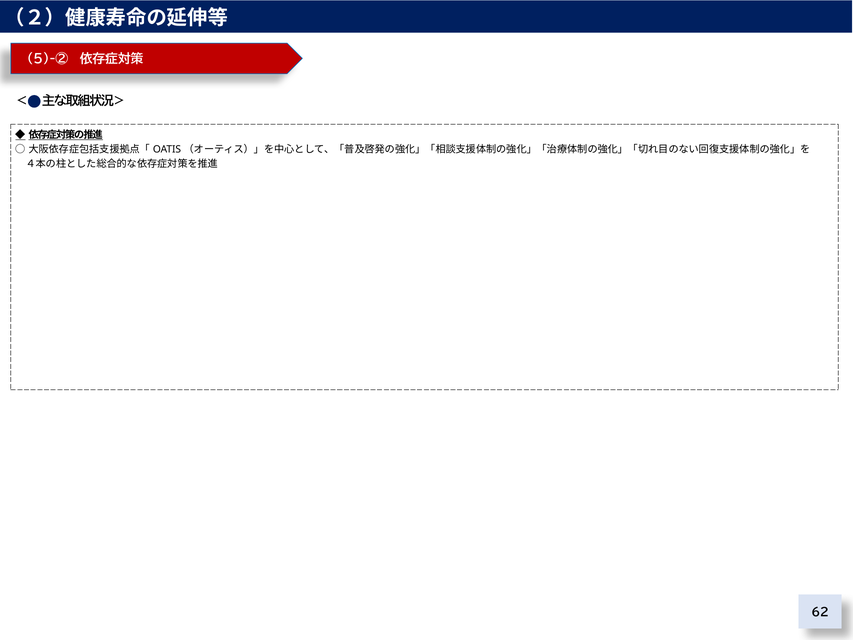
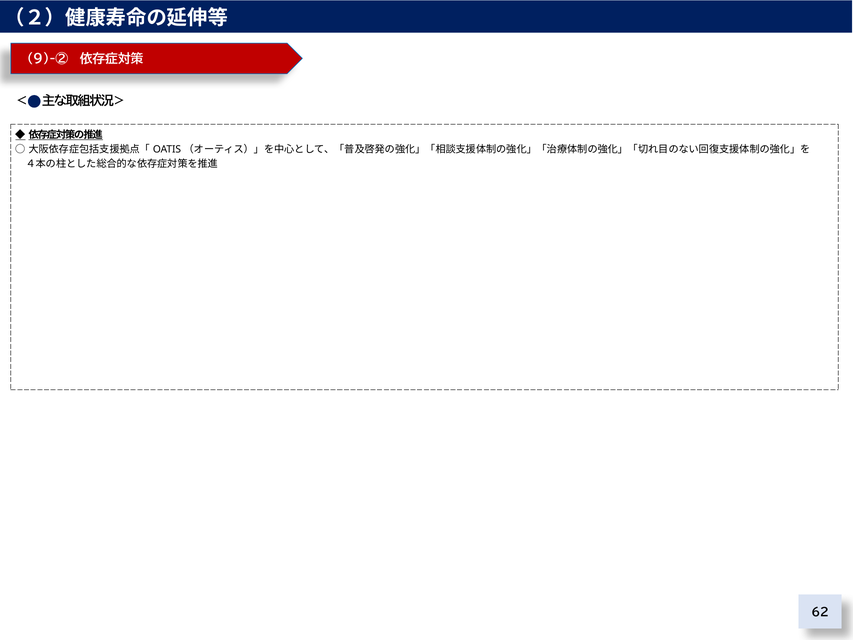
5)-②: 5)-② -> 9)-② (48, 59)
